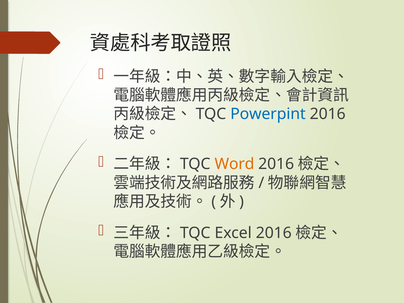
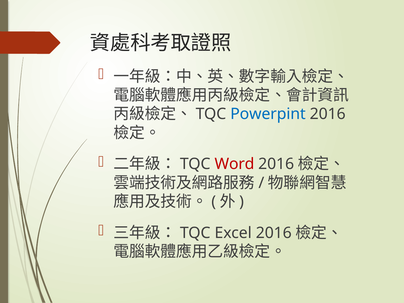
Word colour: orange -> red (234, 164)
